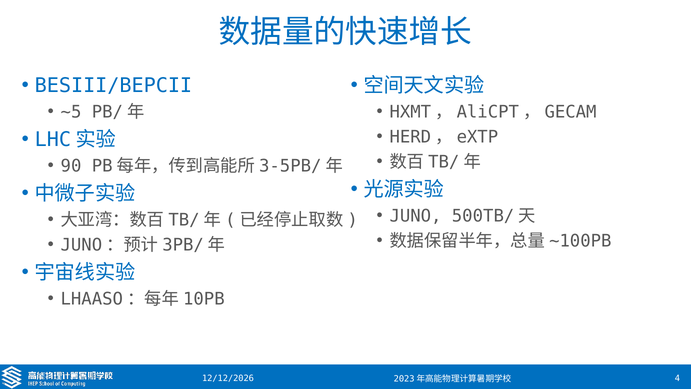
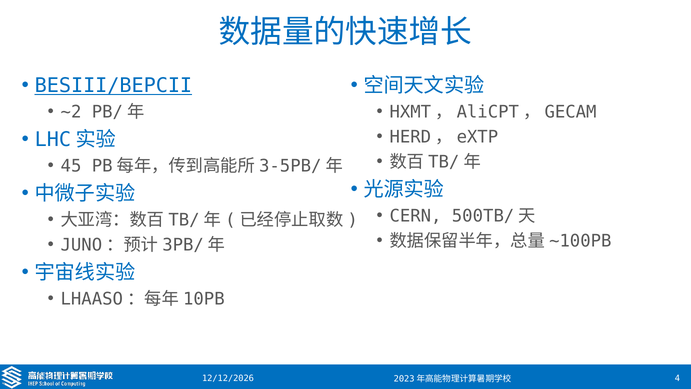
BESIII/BEPCII underline: none -> present (113, 86)
~5: ~5 -> ~2 (71, 112)
90: 90 -> 45 (71, 166)
JUNO: JUNO -> CERN (416, 216)
